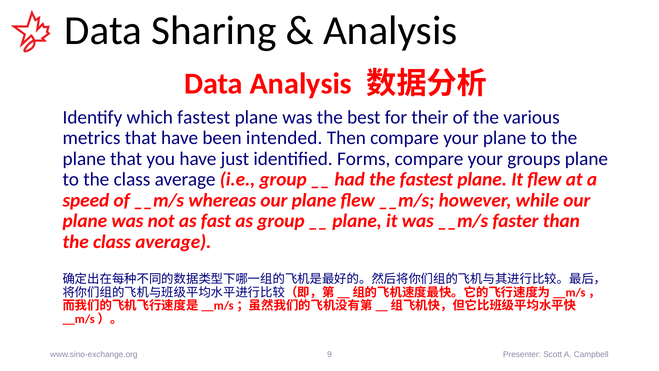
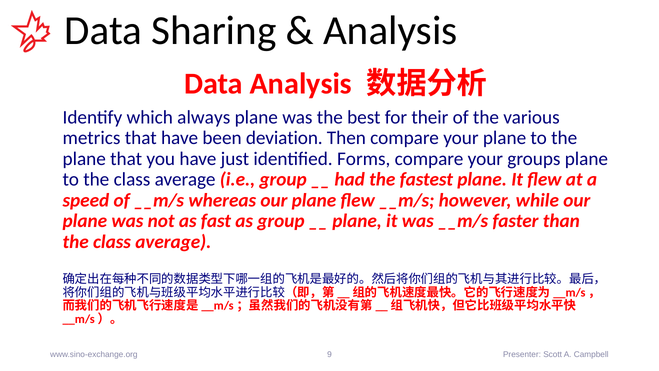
which fastest: fastest -> always (204, 117)
intended: intended -> deviation (284, 138)
